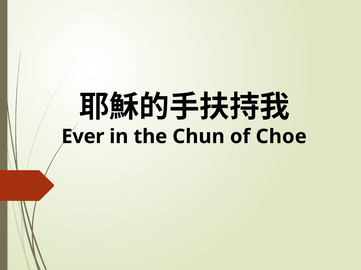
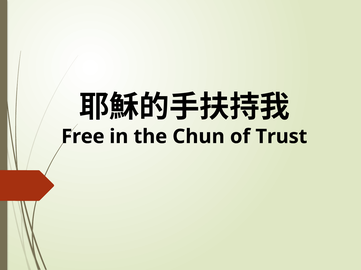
Ever: Ever -> Free (83, 137)
Choe: Choe -> Trust (281, 137)
